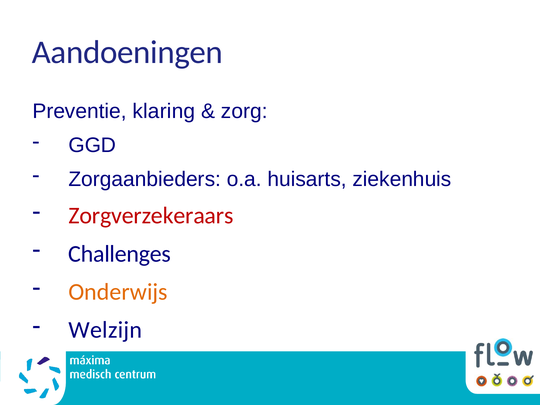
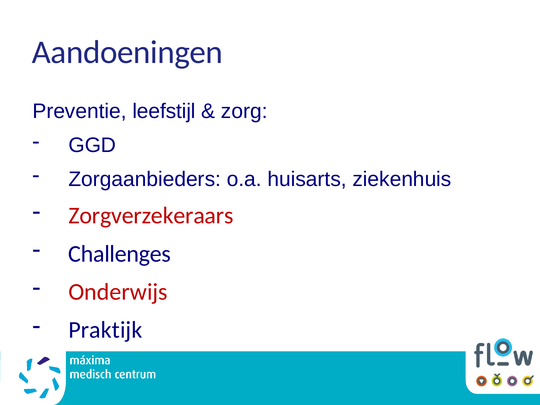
klaring: klaring -> leefstijl (164, 111)
Onderwijs colour: orange -> red (118, 292)
Welzijn: Welzijn -> Praktijk (105, 330)
